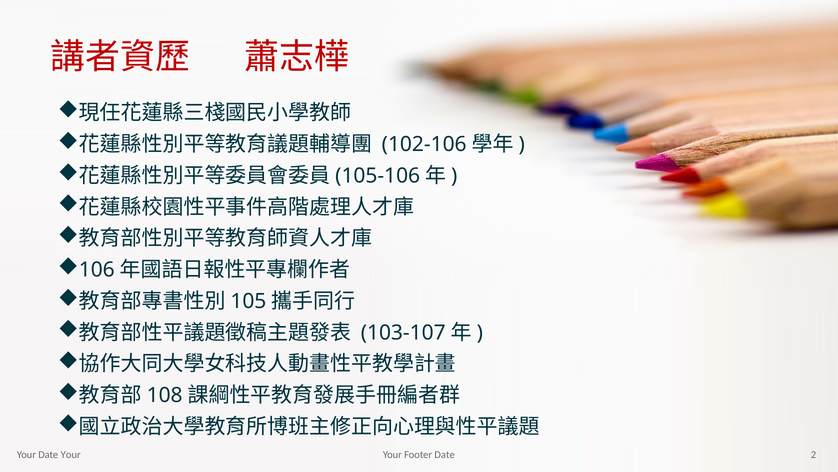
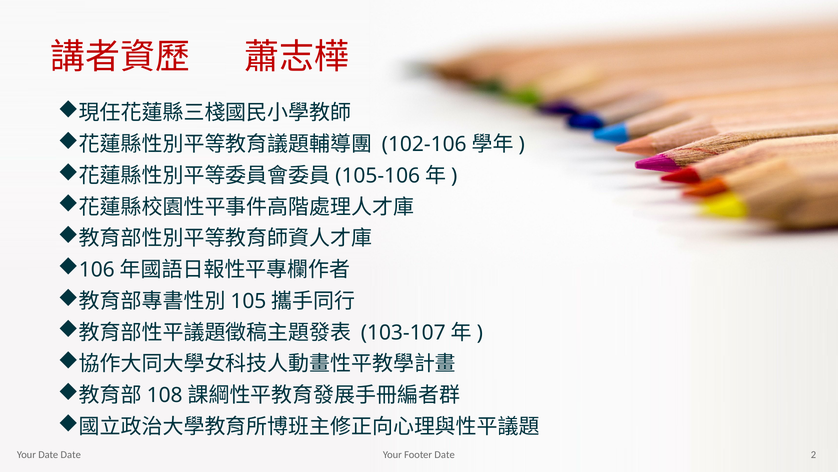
Date Your: Your -> Date (71, 454)
